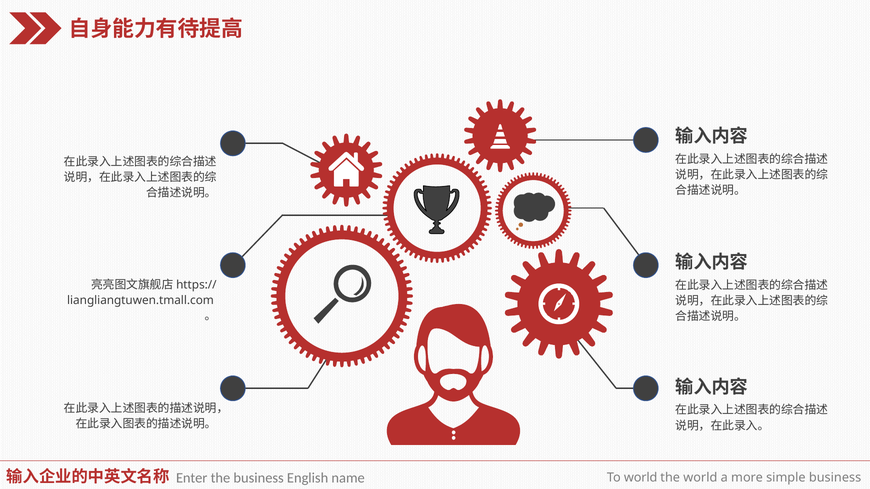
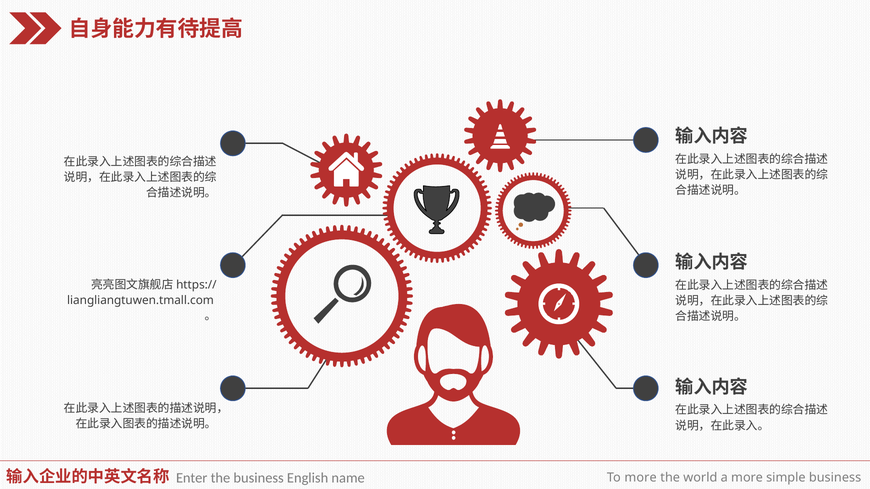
To world: world -> more (641, 478)
